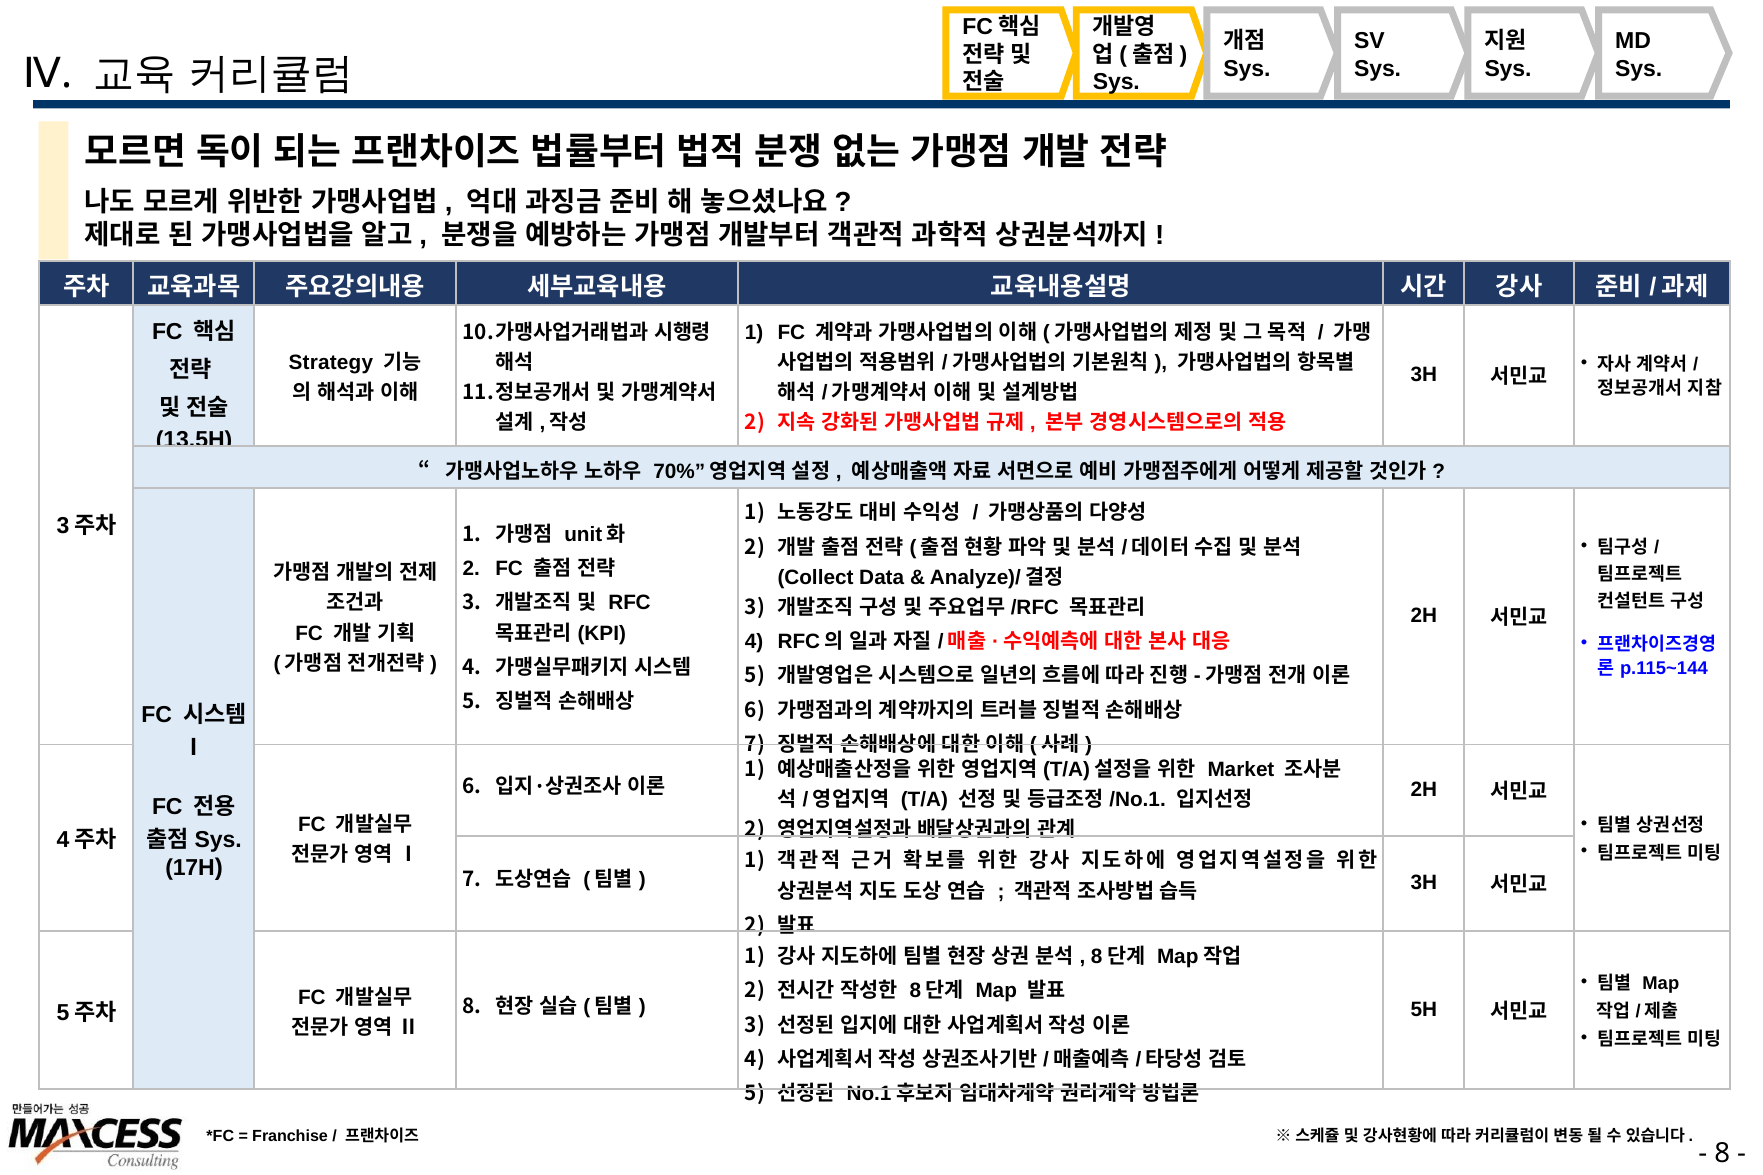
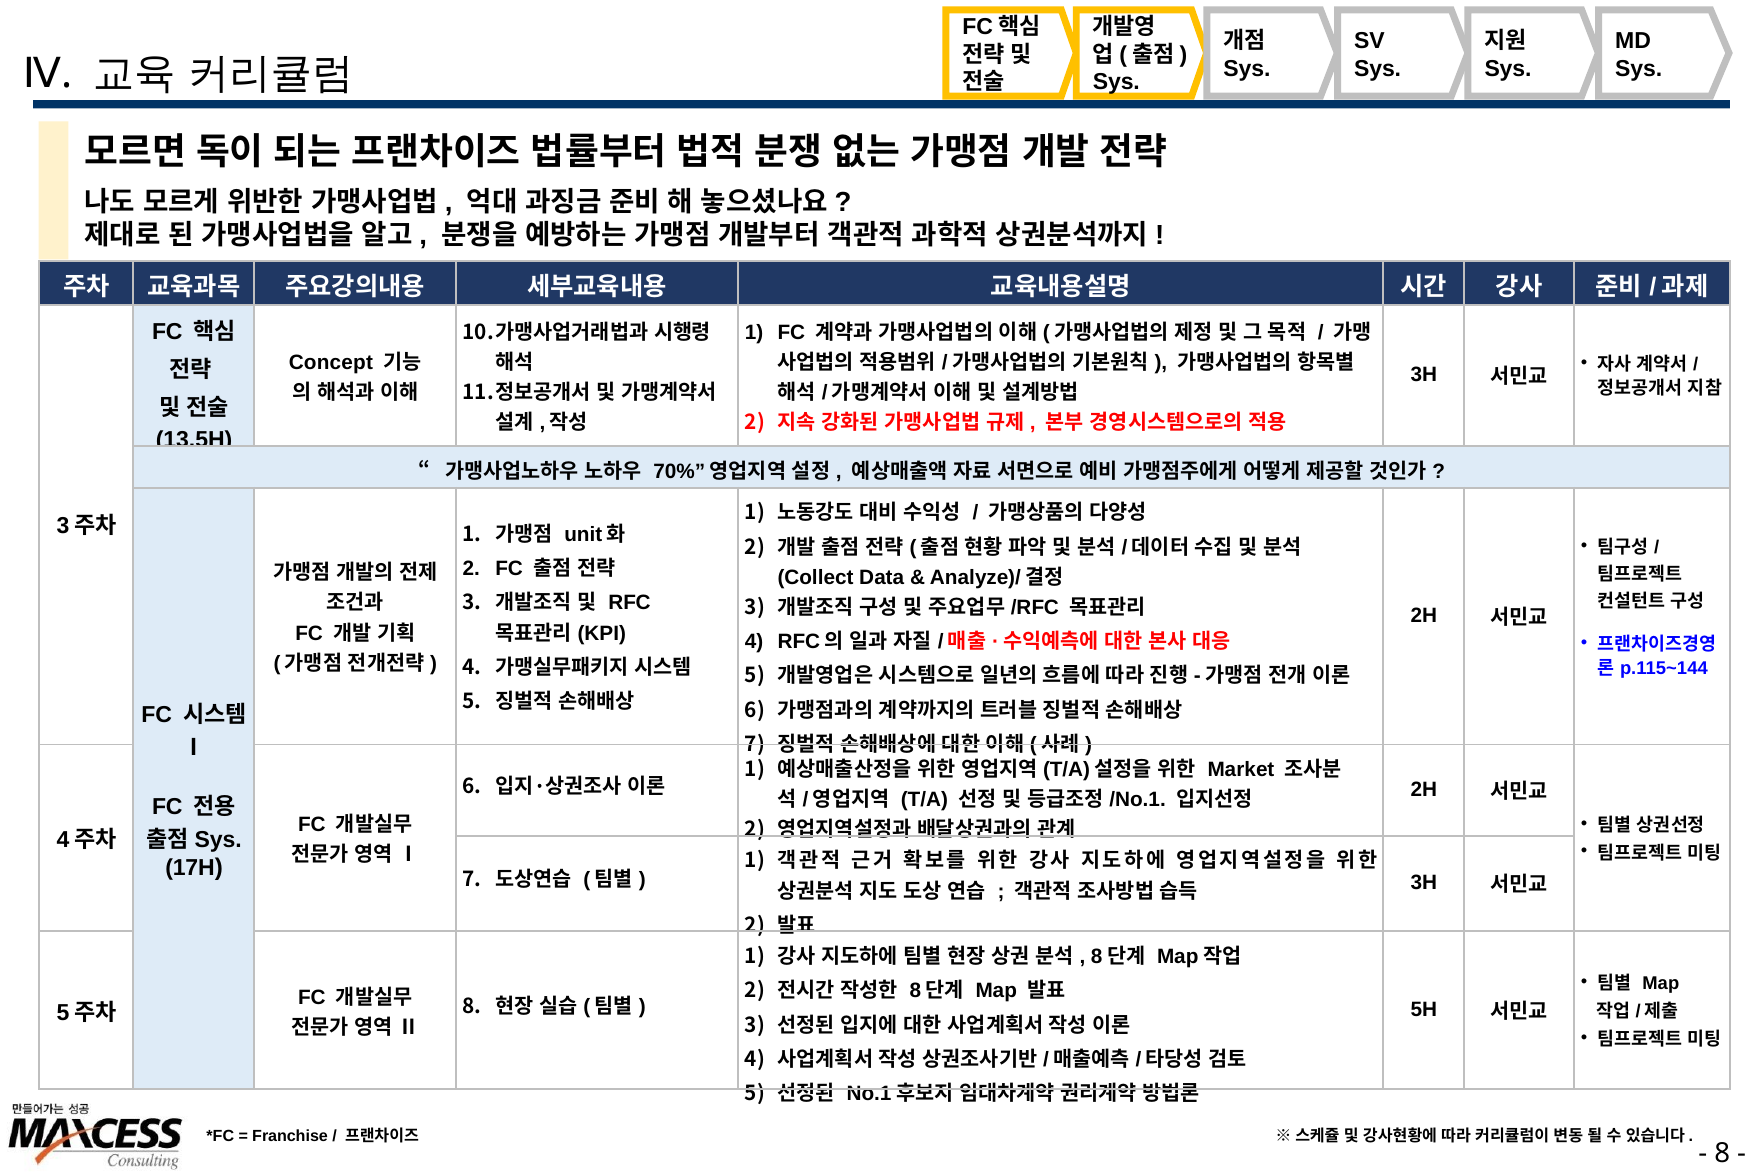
Strategy: Strategy -> Concept (331, 363)
